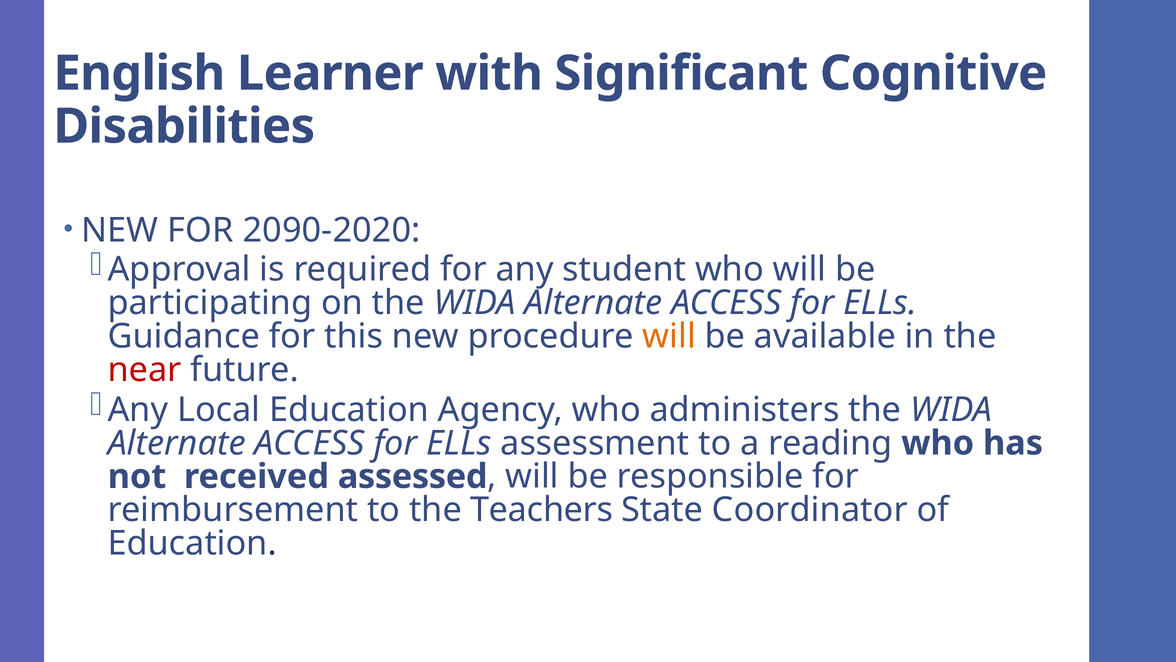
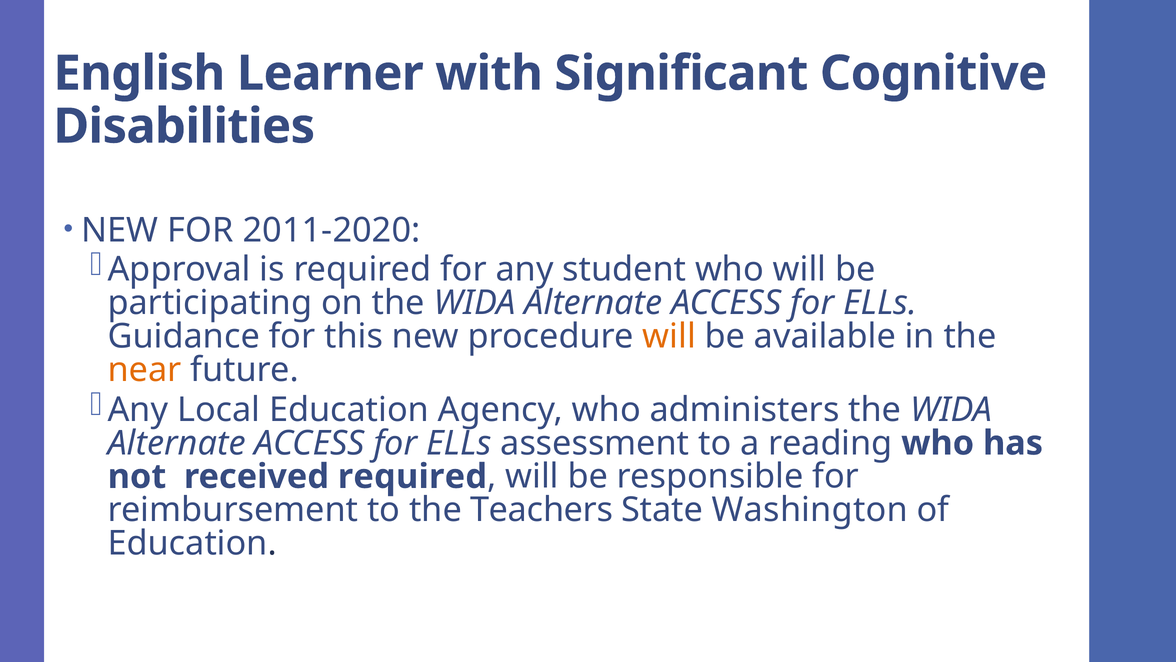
2090-2020: 2090-2020 -> 2011-2020 (332, 230)
near colour: red -> orange (145, 370)
received assessed: assessed -> required (412, 476)
Coordinator: Coordinator -> Washington (810, 510)
